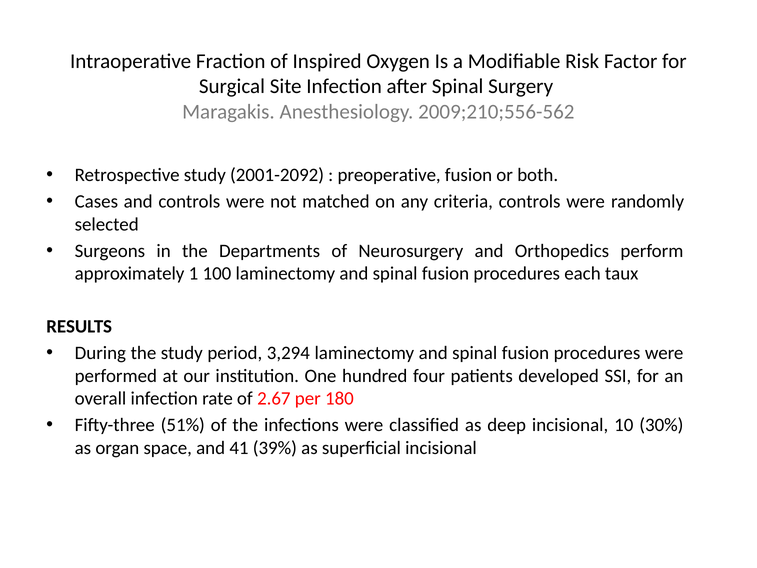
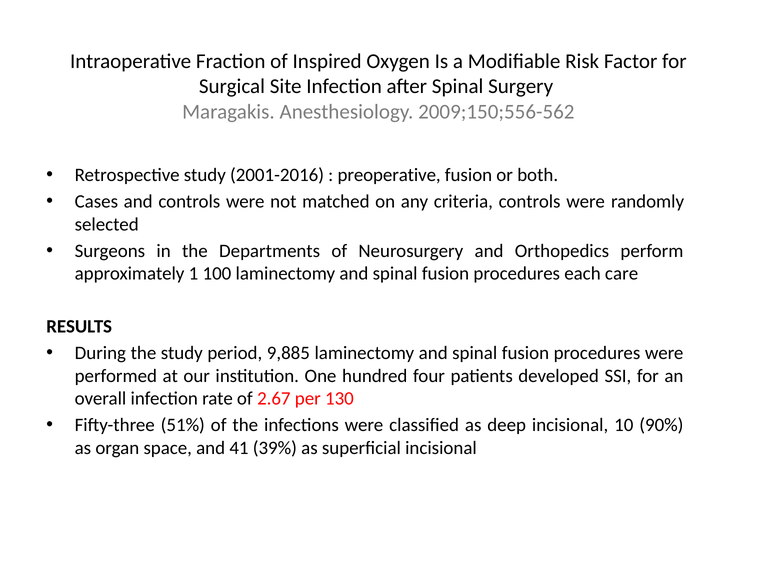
2009;210;556-562: 2009;210;556-562 -> 2009;150;556-562 (496, 112)
2001-2092: 2001-2092 -> 2001-2016 (277, 175)
taux: taux -> care (622, 274)
3,294: 3,294 -> 9,885 (288, 353)
180: 180 -> 130 (339, 398)
30%: 30% -> 90% (661, 425)
